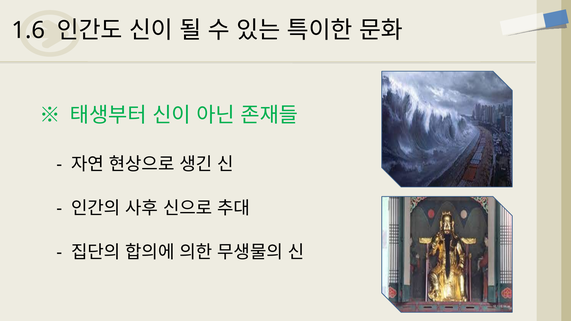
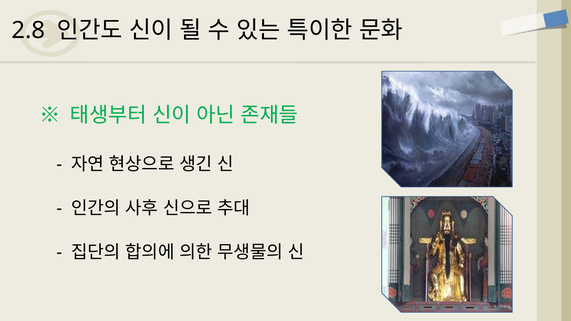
1.6: 1.6 -> 2.8 (28, 30)
